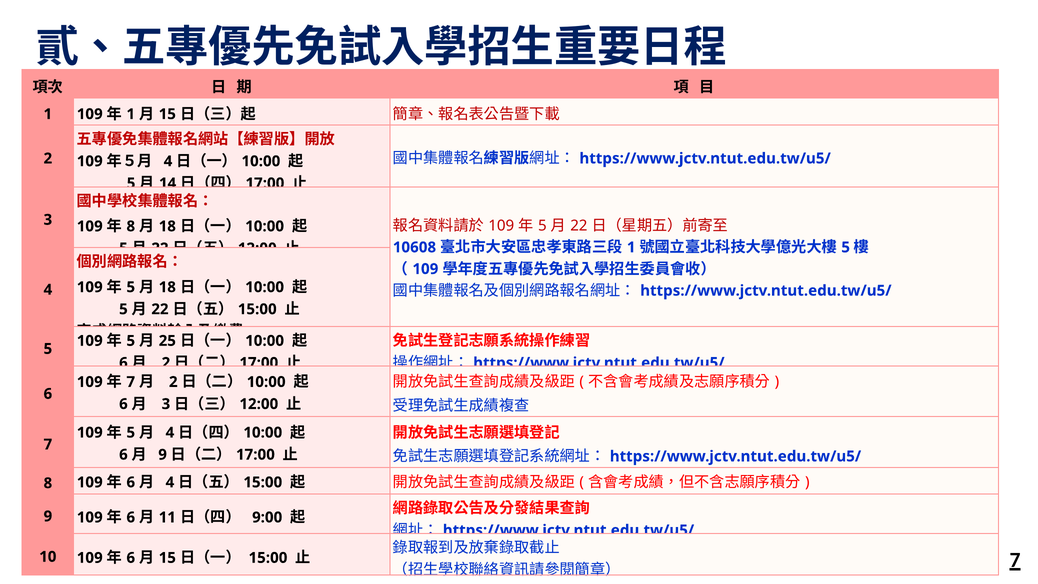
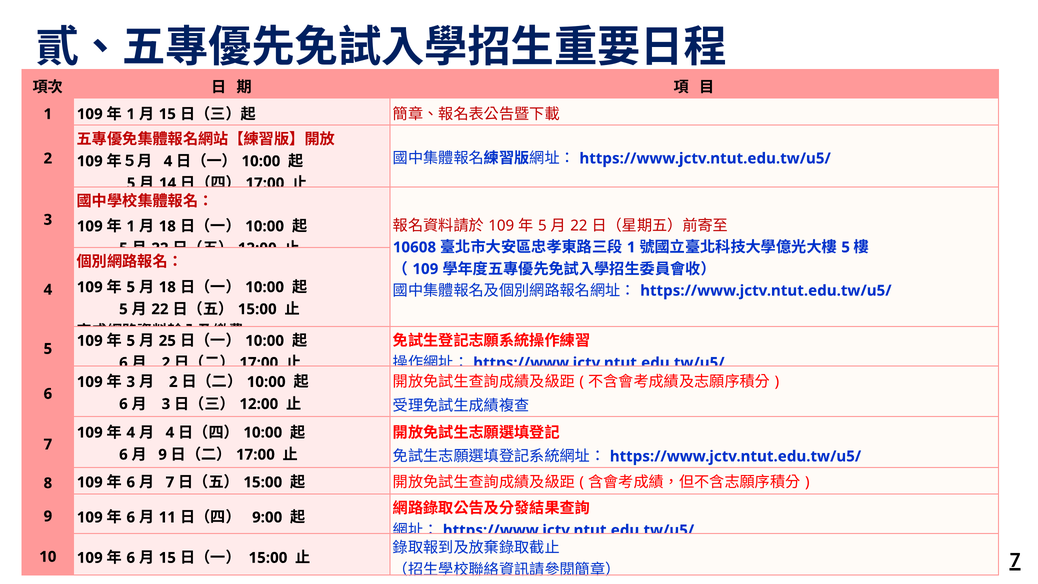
8: 8 -> 1 (131, 226)
7: 7 -> 3 (131, 382)
5: 5 -> 4 (131, 432)
4: 4 -> 7 (170, 482)
